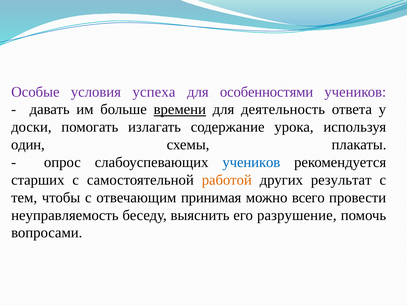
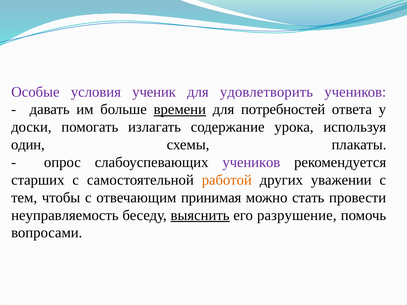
успеха: успеха -> ученик (154, 92)
особенностями: особенностями -> удовлетворить (266, 92)
деятельность: деятельность -> потребностей (283, 110)
учеников colour: blue -> purple (251, 162)
результат: результат -> уважении (341, 180)
всего: всего -> стать (308, 198)
выяснить underline: none -> present (200, 215)
